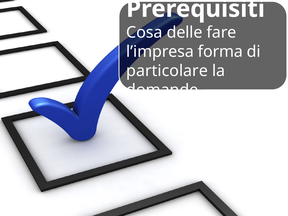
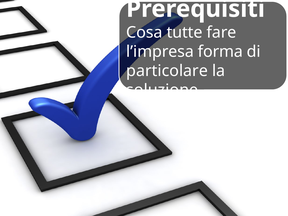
delle: delle -> tutte (185, 32)
domande: domande -> soluzione (162, 90)
